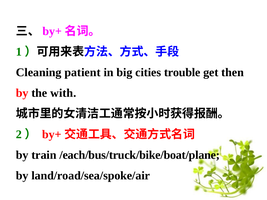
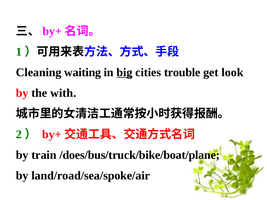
patient: patient -> waiting (83, 73)
big underline: none -> present (124, 73)
then: then -> look (233, 73)
/each/bus/truck/bike/boat/plane: /each/bus/truck/bike/boat/plane -> /does/bus/truck/bike/boat/plane (140, 155)
